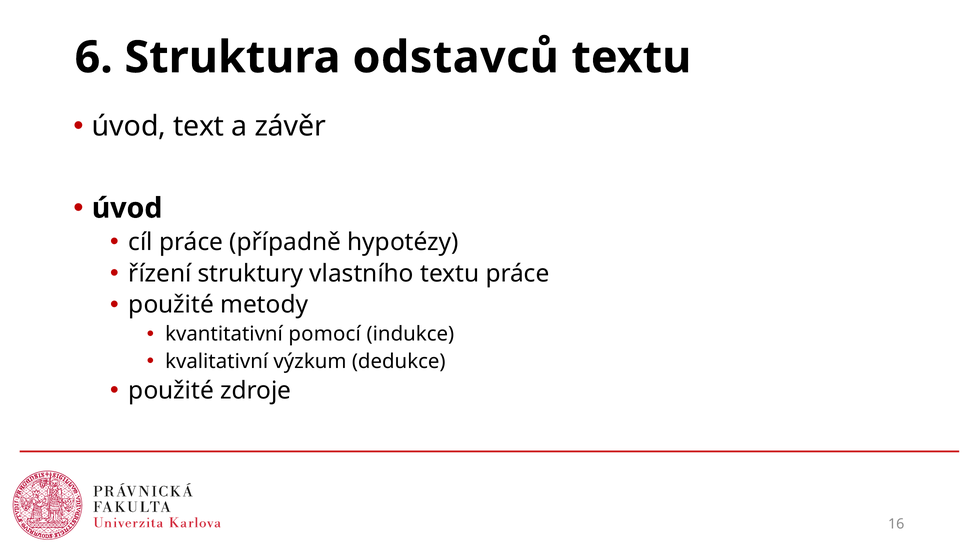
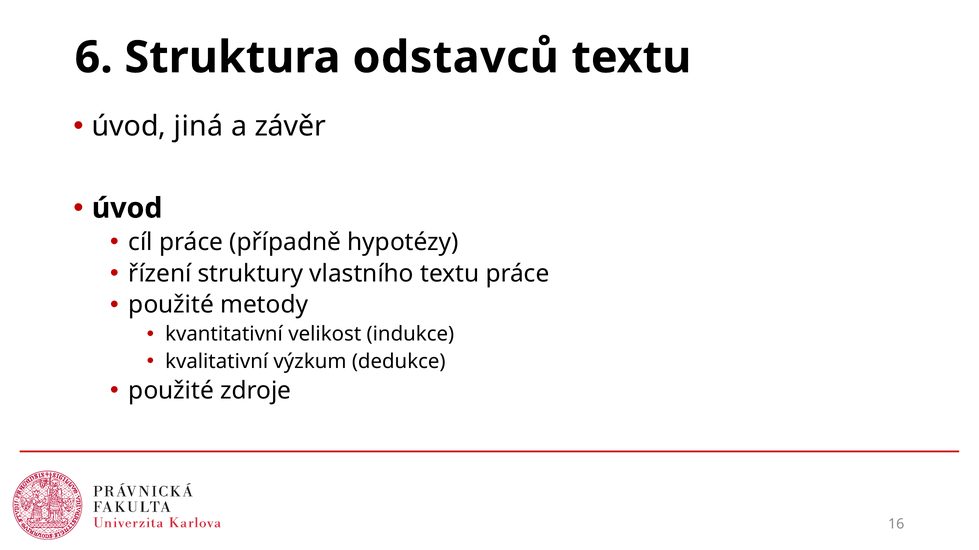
text: text -> jiná (199, 127)
pomocí: pomocí -> velikost (325, 335)
